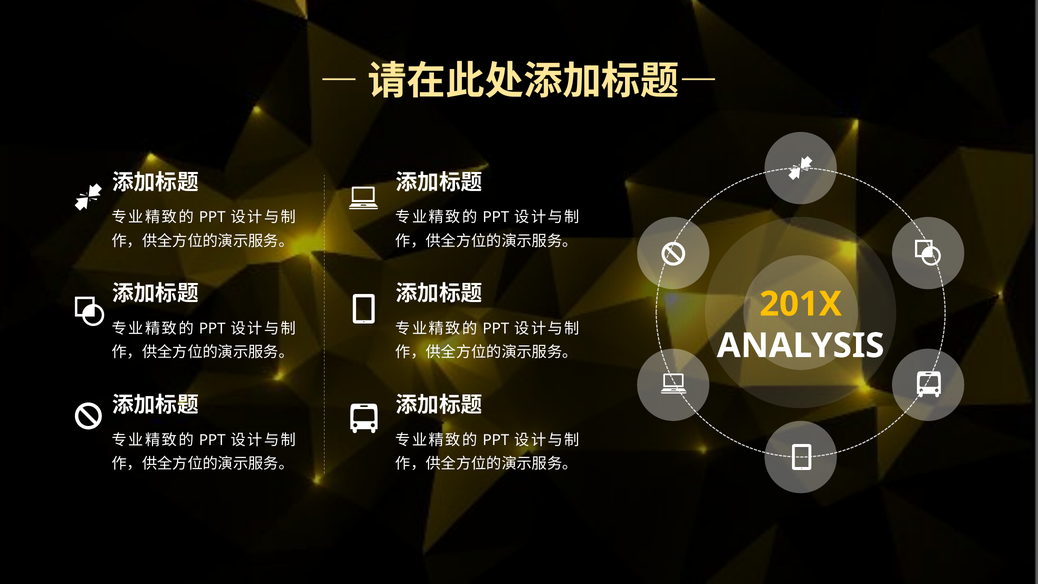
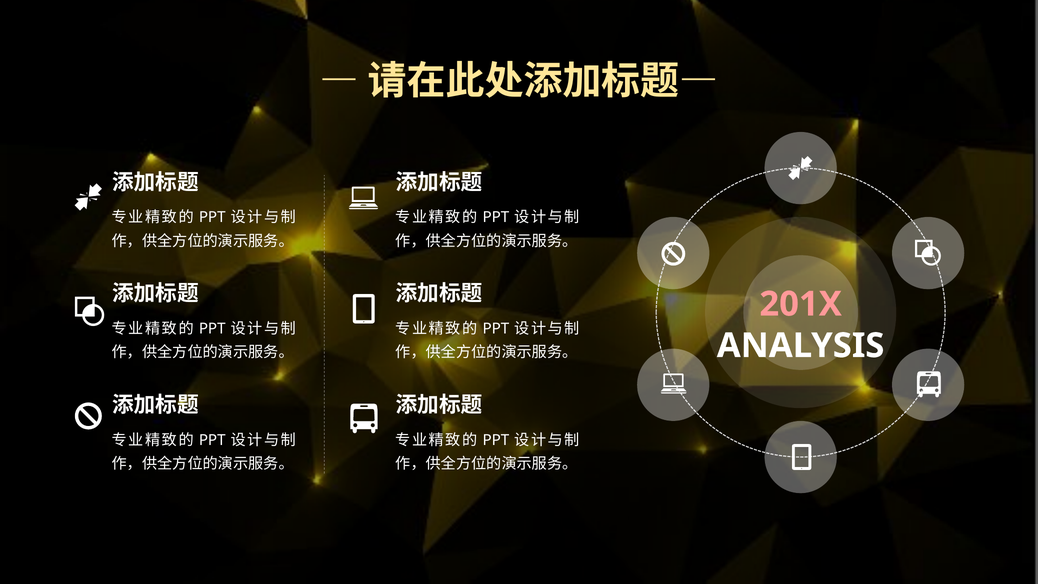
201X colour: yellow -> pink (801, 304)
